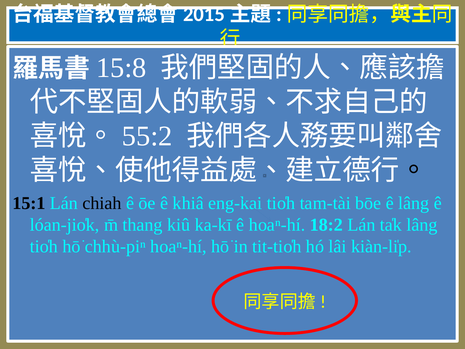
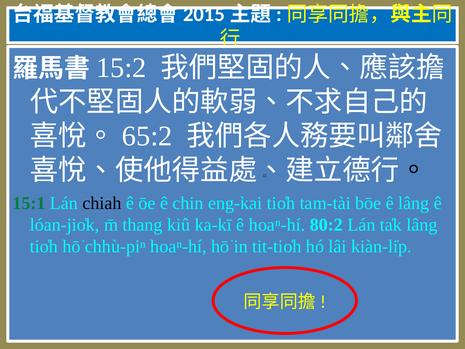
15:8: 15:8 -> 15:2 (121, 68)
55:2: 55:2 -> 65:2 (147, 136)
15:1 colour: black -> green (29, 203)
khiâ: khiâ -> chin (188, 203)
18:2: 18:2 -> 80:2 (326, 225)
